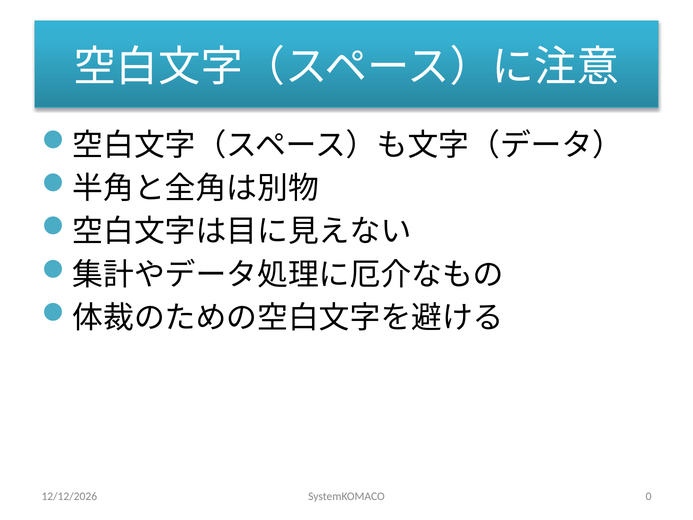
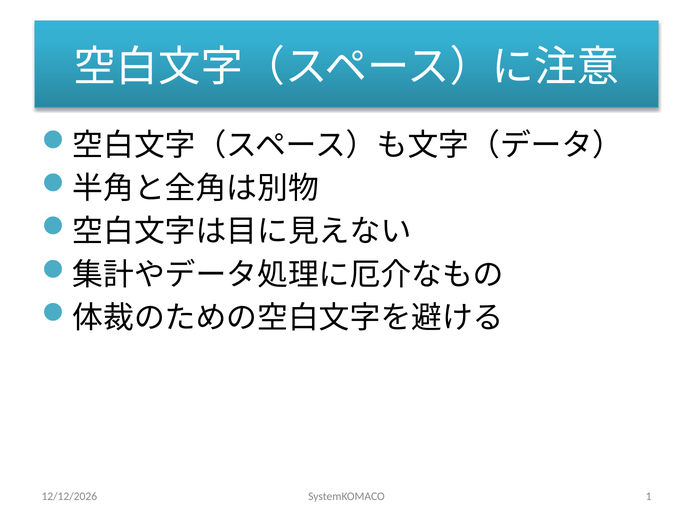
0: 0 -> 1 (649, 496)
